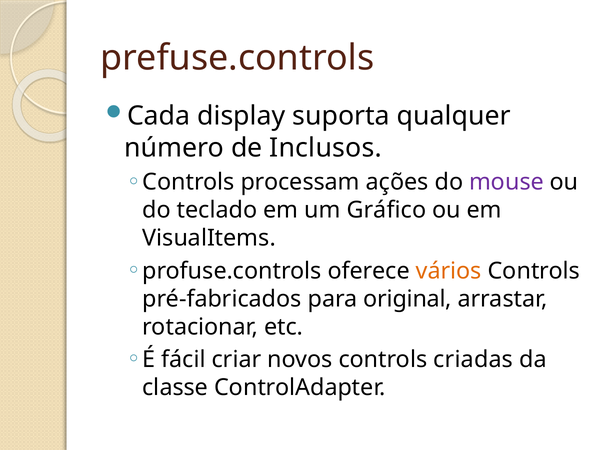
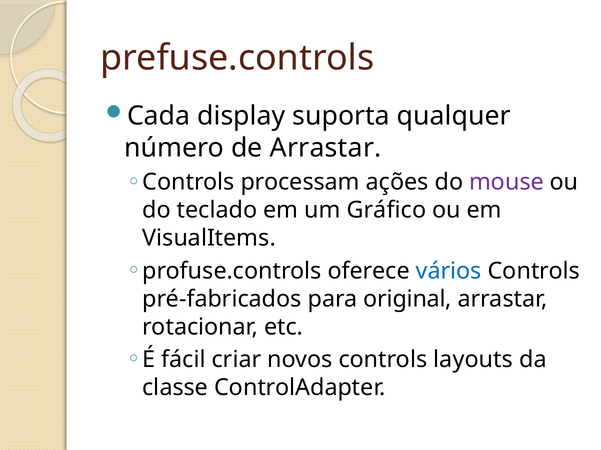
de Inclusos: Inclusos -> Arrastar (326, 148)
vários colour: orange -> blue (449, 271)
criadas: criadas -> layouts (473, 360)
